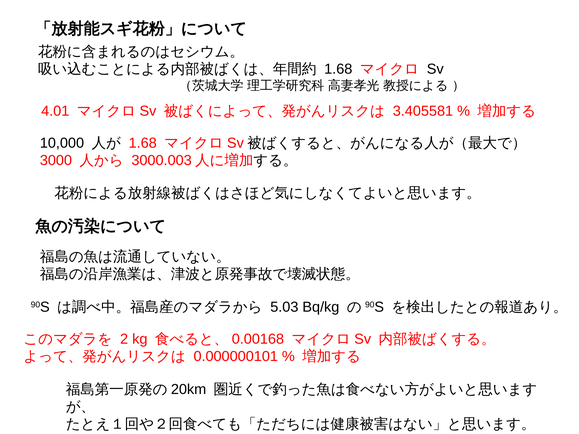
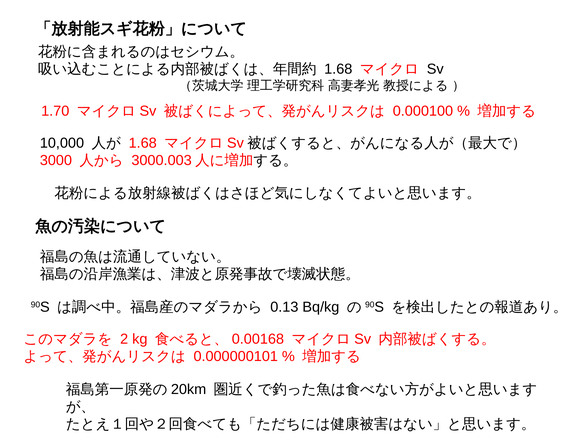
4.01: 4.01 -> 1.70 (55, 111)
3.405581: 3.405581 -> 0.000100 (423, 111)
5.03: 5.03 -> 0.13 (284, 307)
